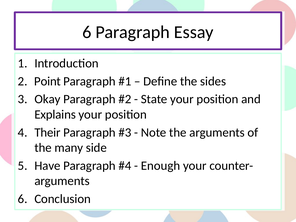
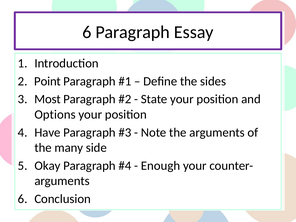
Okay: Okay -> Most (47, 99)
Explains: Explains -> Options (55, 114)
Their: Their -> Have (47, 132)
Have: Have -> Okay (47, 166)
